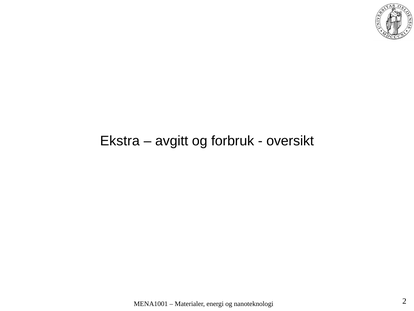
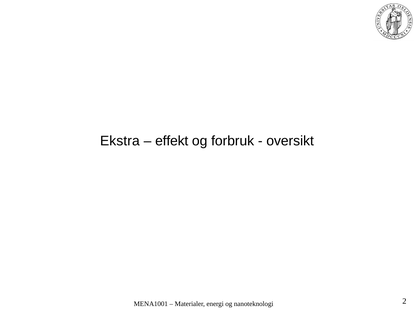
avgitt: avgitt -> effekt (172, 141)
